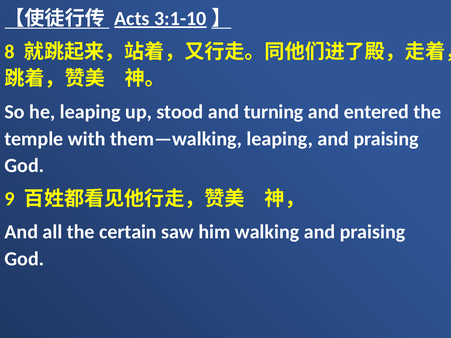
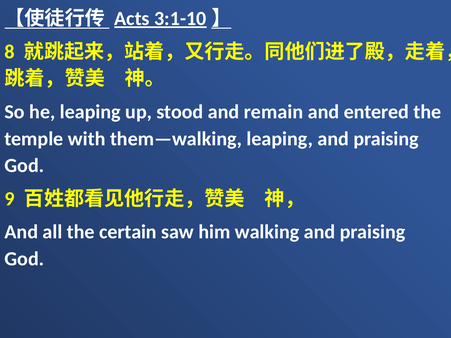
turning: turning -> remain (273, 112)
